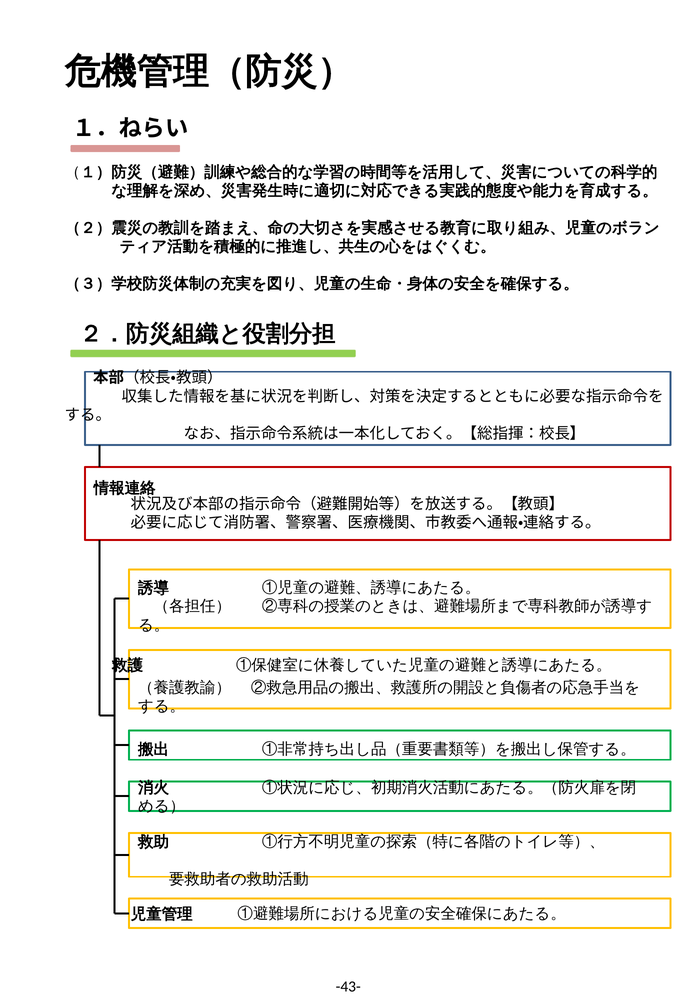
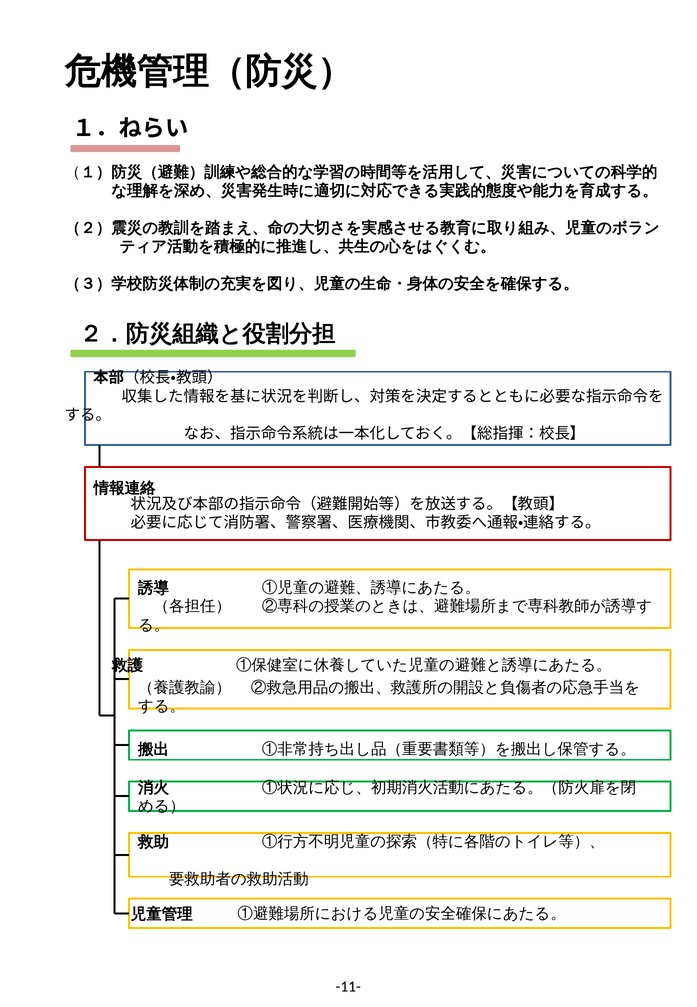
-43-: -43- -> -11- (348, 987)
